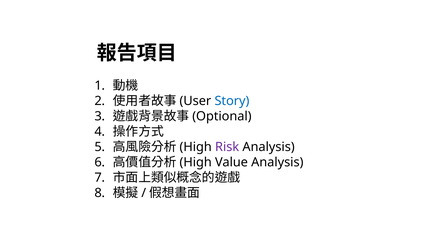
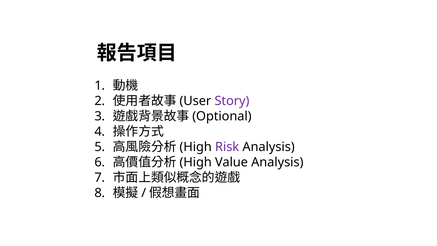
Story colour: blue -> purple (232, 101)
